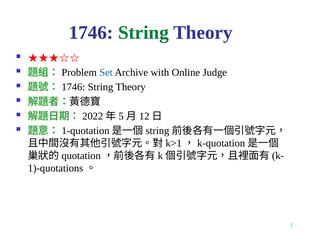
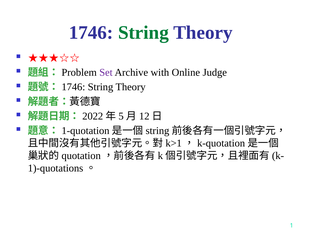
Set colour: blue -> purple (106, 72)
